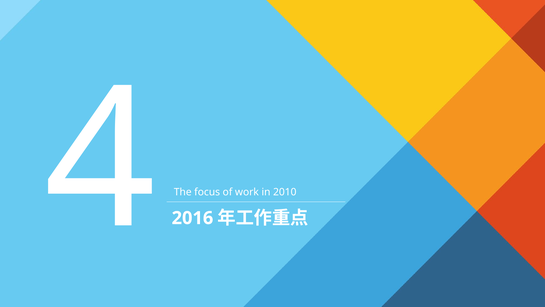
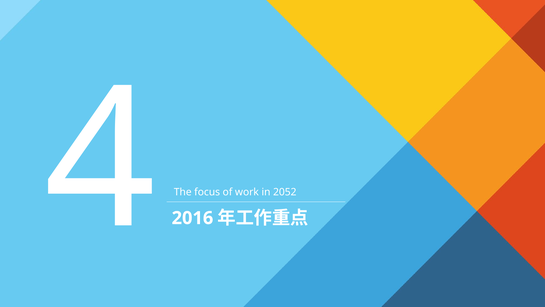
2010: 2010 -> 2052 (285, 192)
